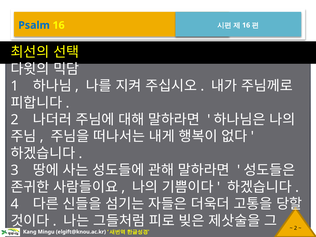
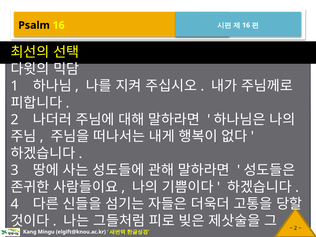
Psalm colour: blue -> black (34, 25)
